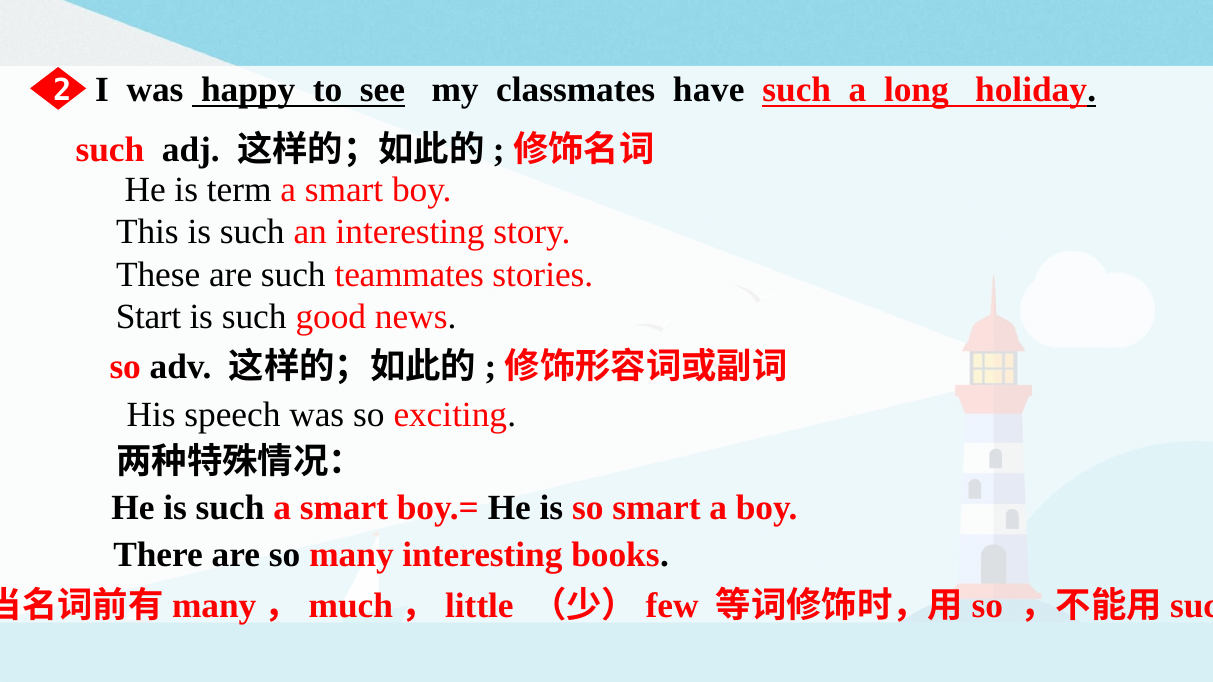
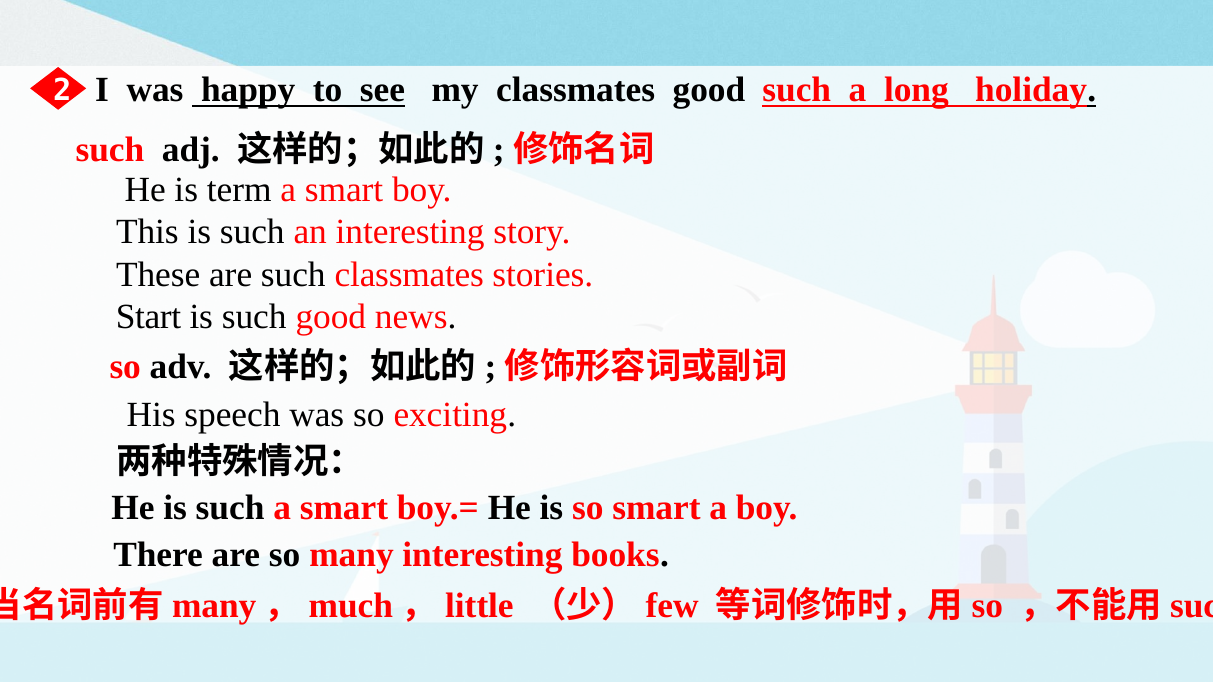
classmates have: have -> good (709, 90)
such teammates: teammates -> classmates (409, 275)
